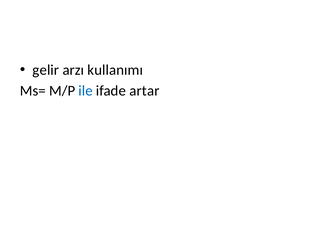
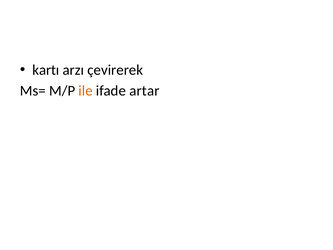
gelir: gelir -> kartı (46, 70)
kullanımı: kullanımı -> çevirerek (115, 70)
ile colour: blue -> orange (86, 91)
